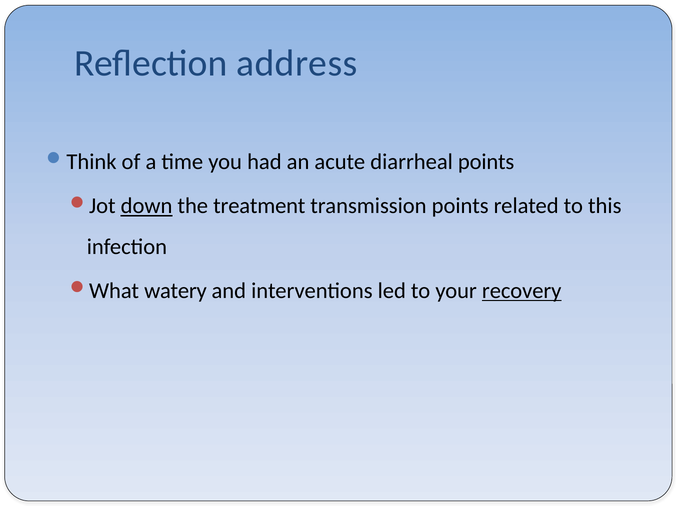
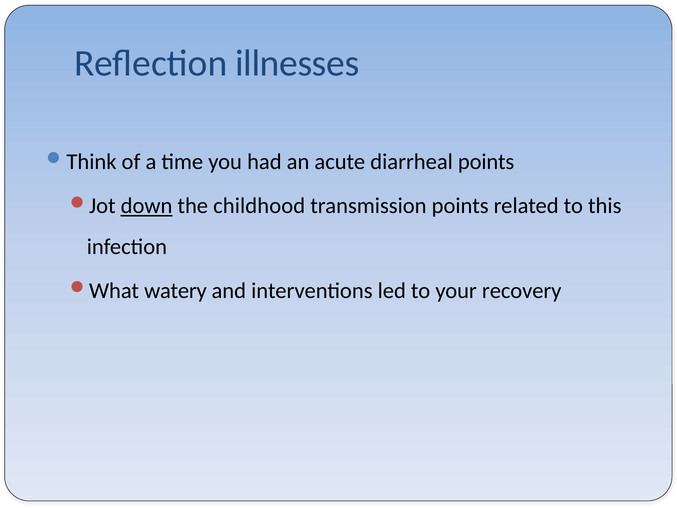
address: address -> illnesses (297, 64)
treatment: treatment -> childhood (259, 206)
recovery underline: present -> none (522, 291)
